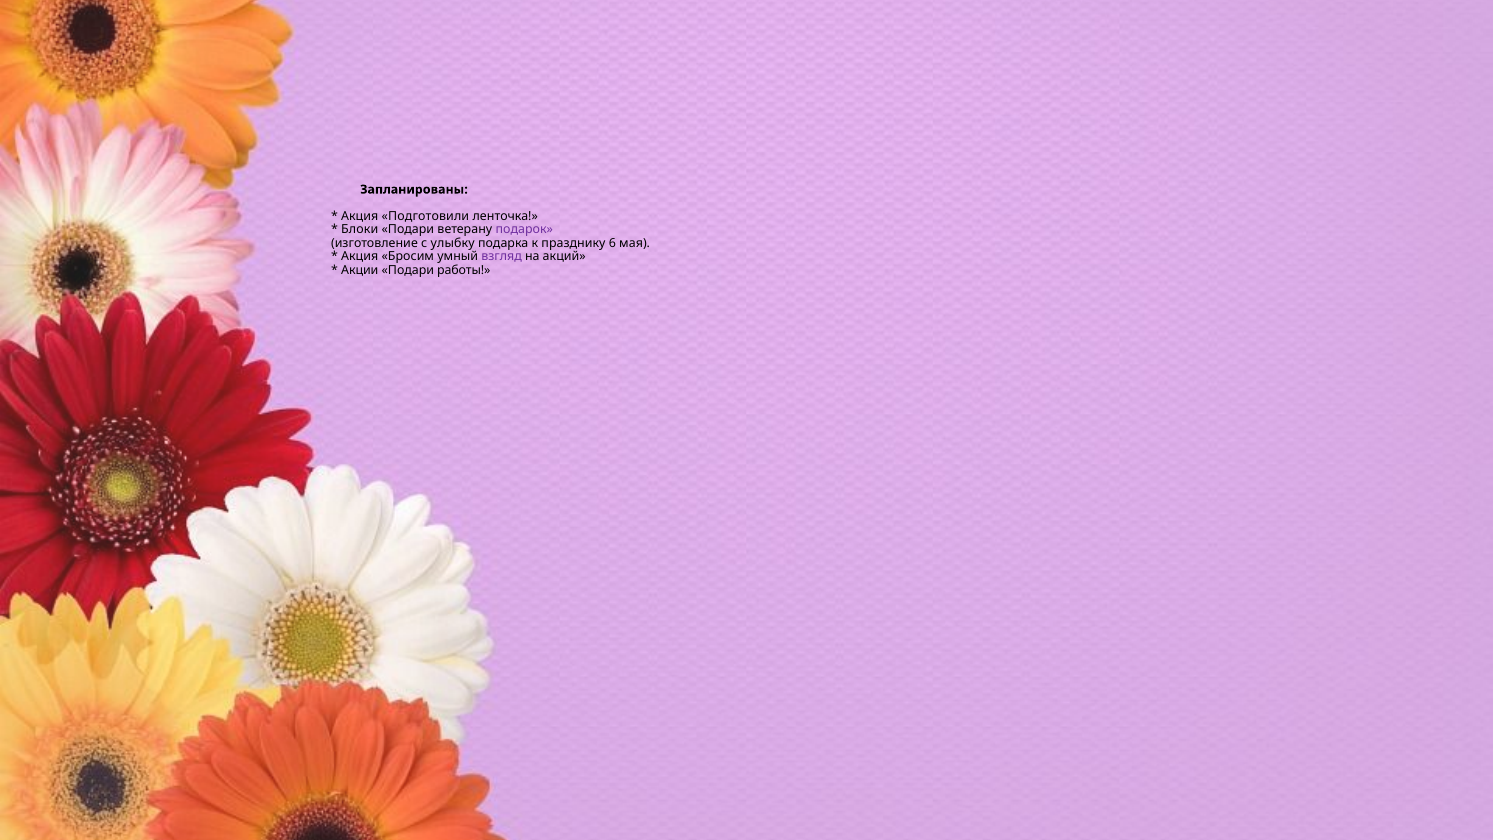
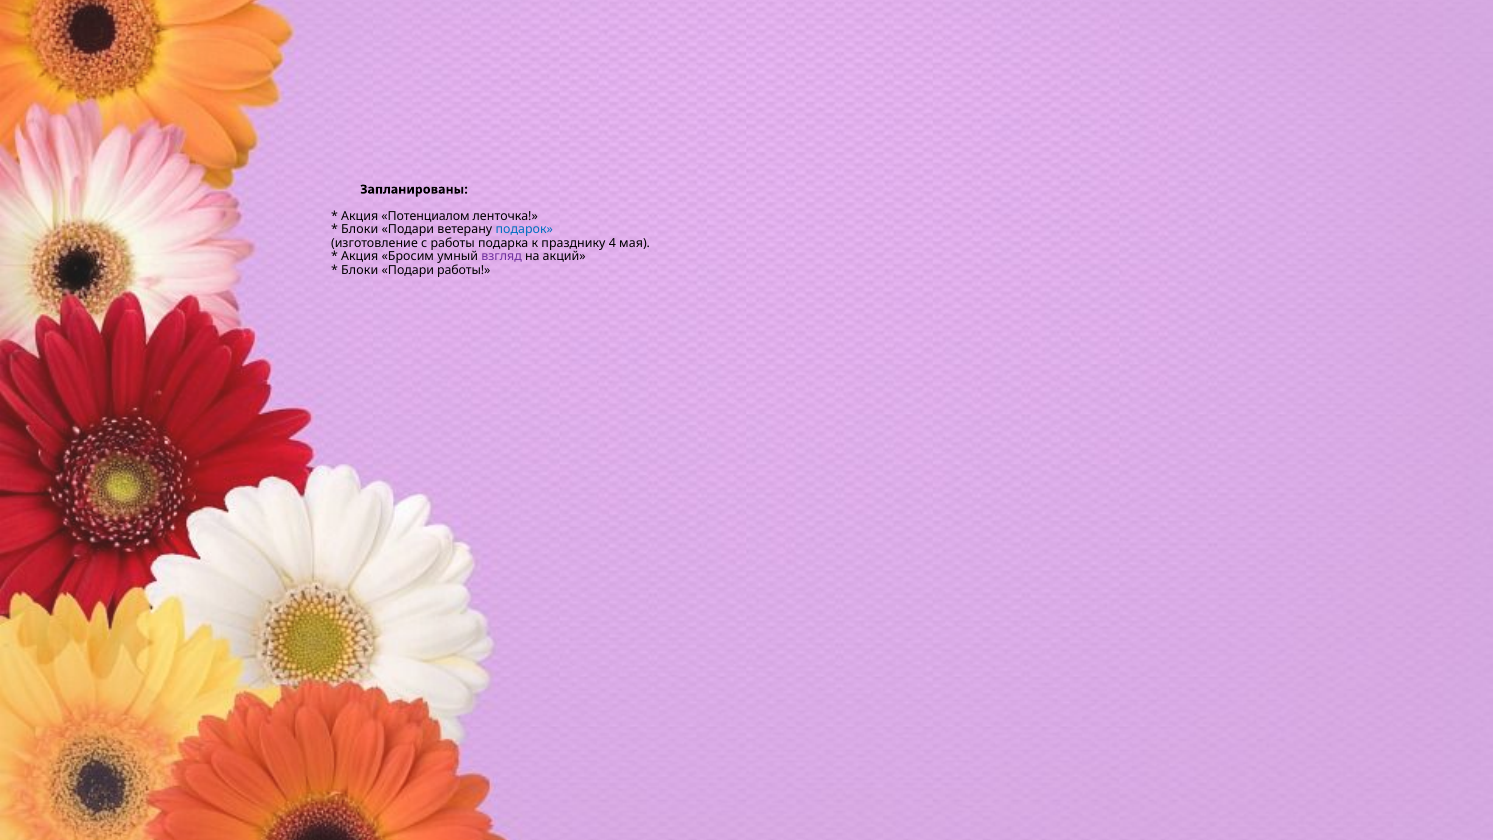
Подготовили: Подготовили -> Потенциалом (426, 216)
подарок colour: purple -> blue (524, 230)
с улыбку: улыбку -> работы (453, 243)
6: 6 -> 4 (612, 243)
Акции: Акции -> Блоки (360, 270)
